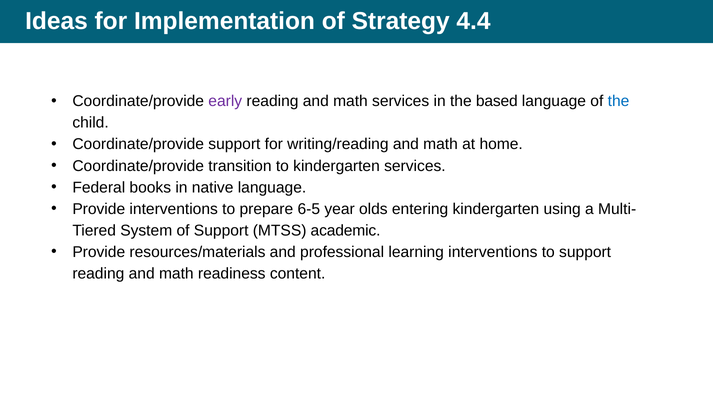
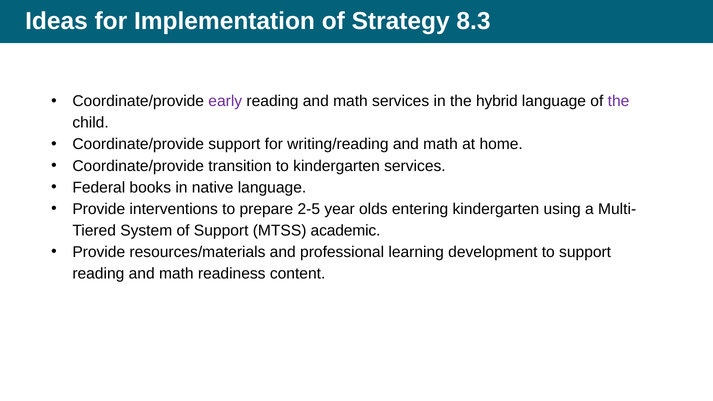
4.4: 4.4 -> 8.3 (474, 21)
based: based -> hybrid (497, 101)
the colour: blue -> purple (619, 101)
6-5: 6-5 -> 2-5 (309, 209)
learning interventions: interventions -> development (493, 252)
